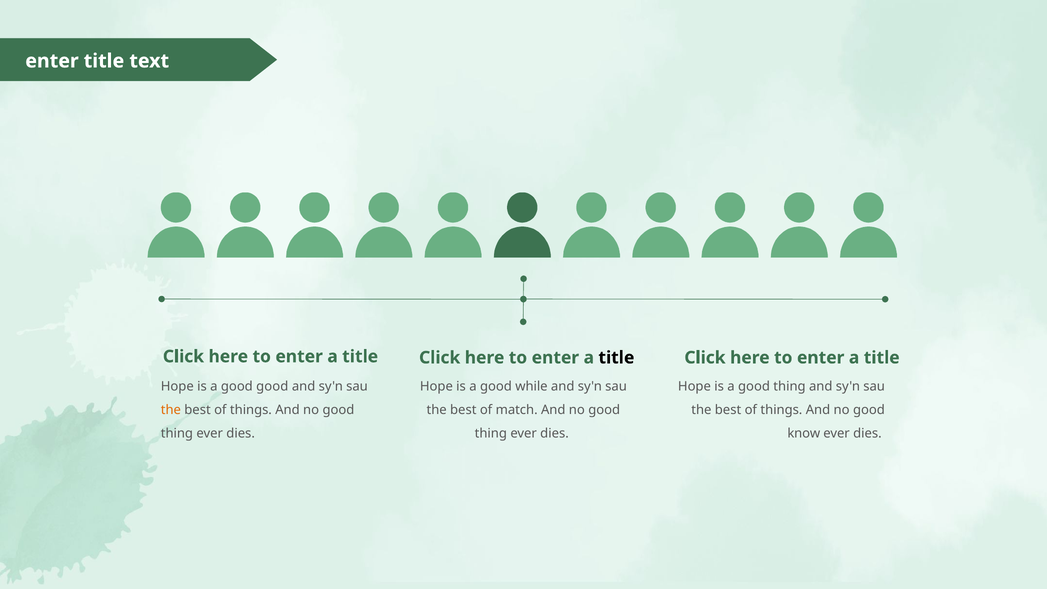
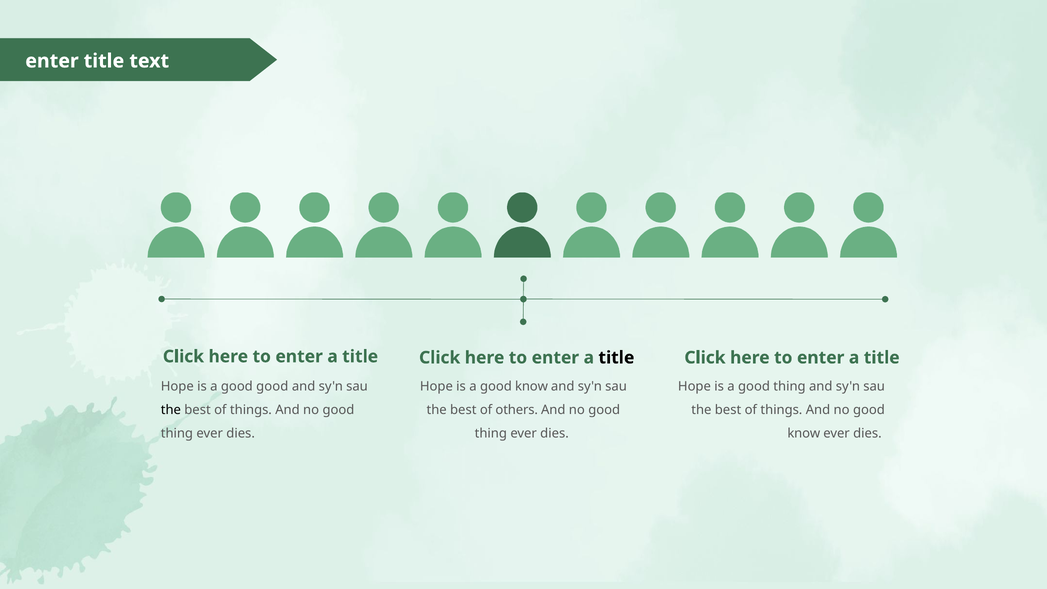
a good while: while -> know (531, 386)
the colour: orange -> black (171, 410)
match: match -> others (517, 410)
